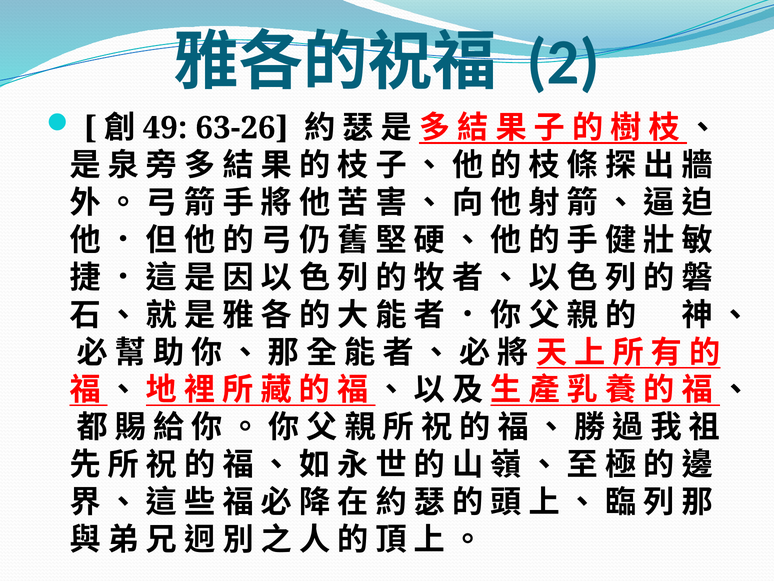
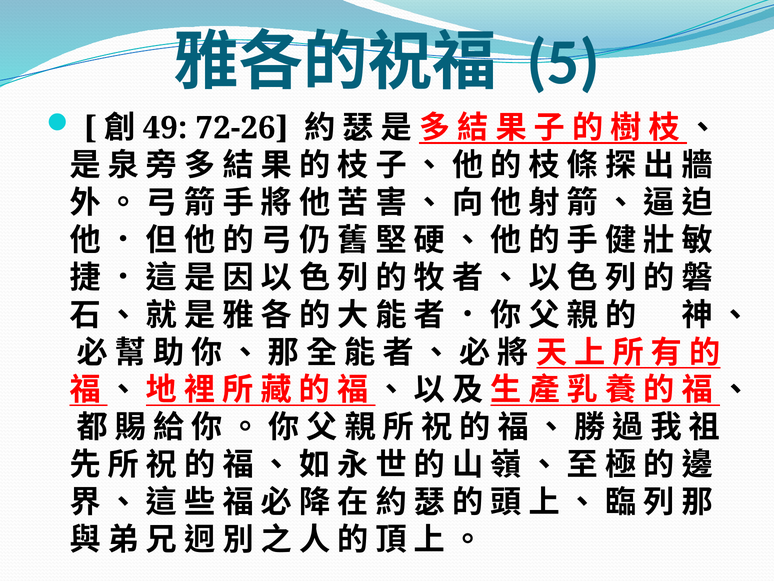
2: 2 -> 5 (563, 63)
63-26: 63-26 -> 72-26 (242, 128)
